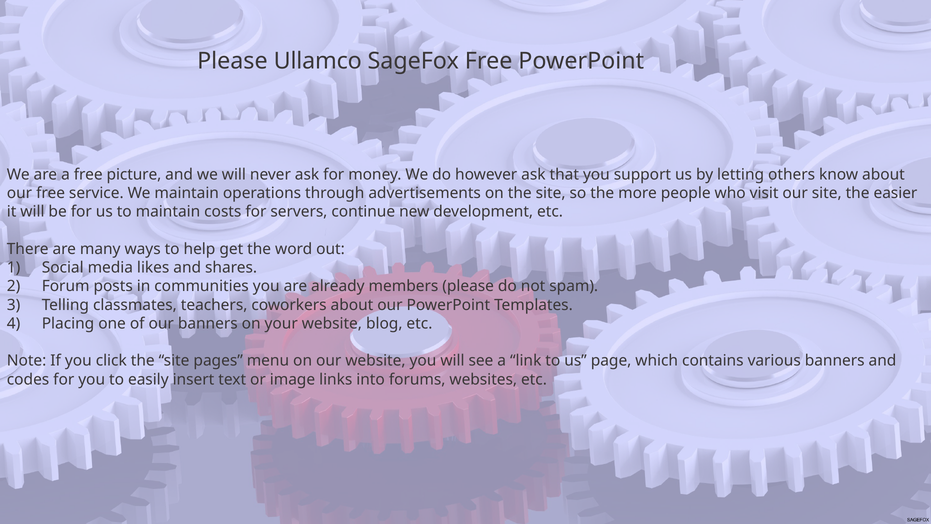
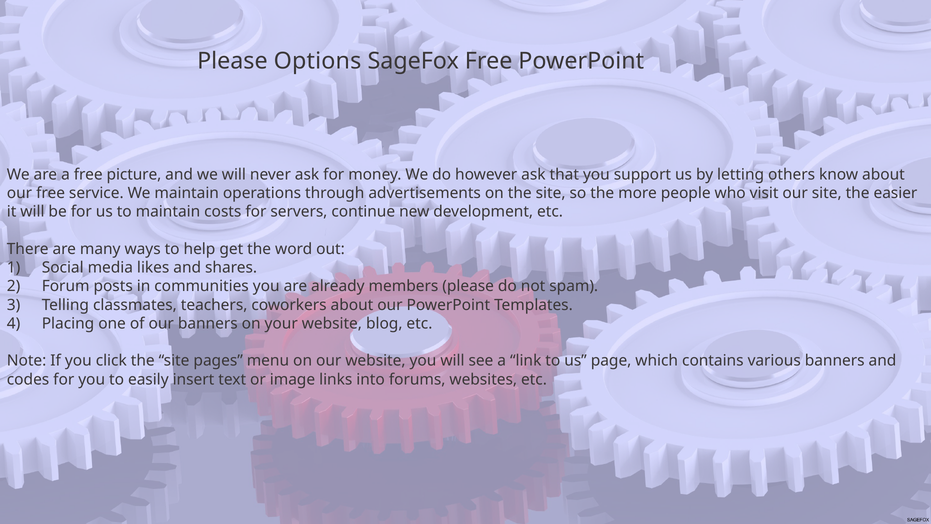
Ullamco: Ullamco -> Options (318, 61)
